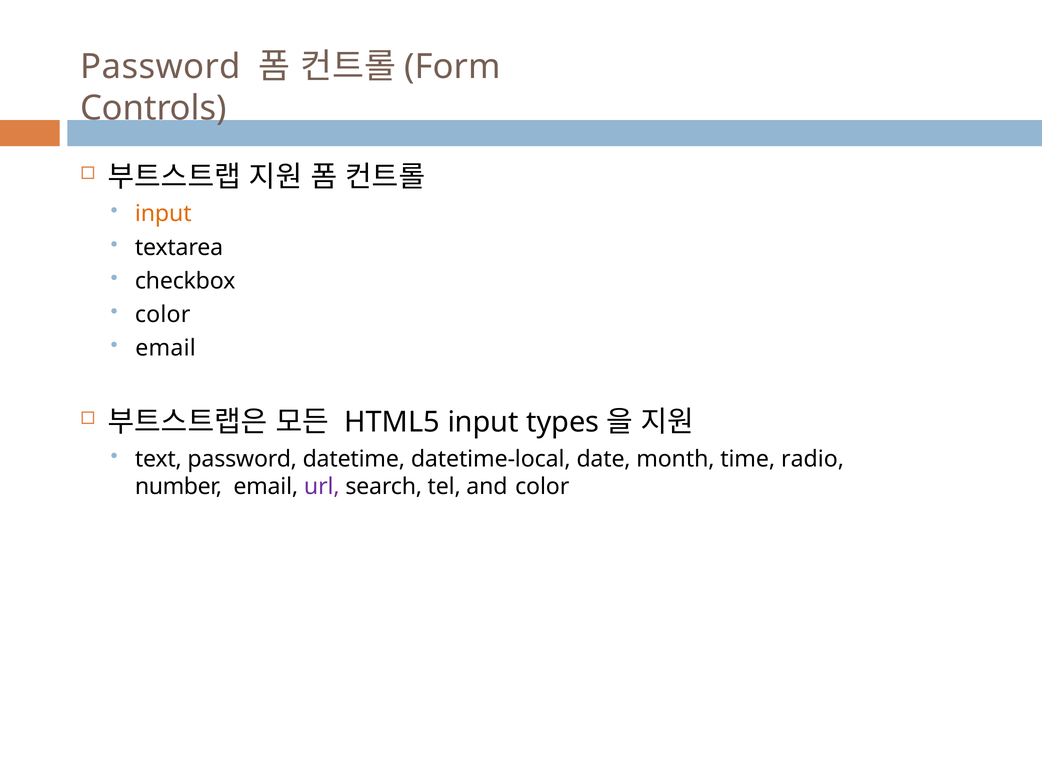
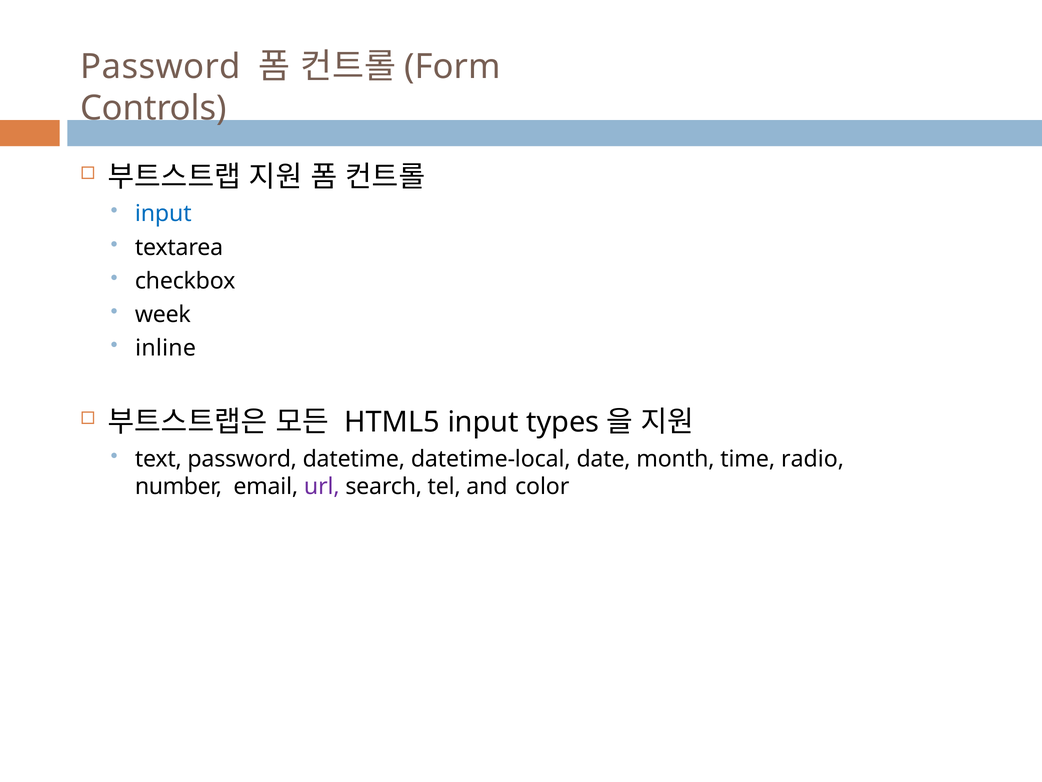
input colour: orange -> blue (163, 214)
color: color -> week (163, 314)
email: email -> inline (166, 348)
